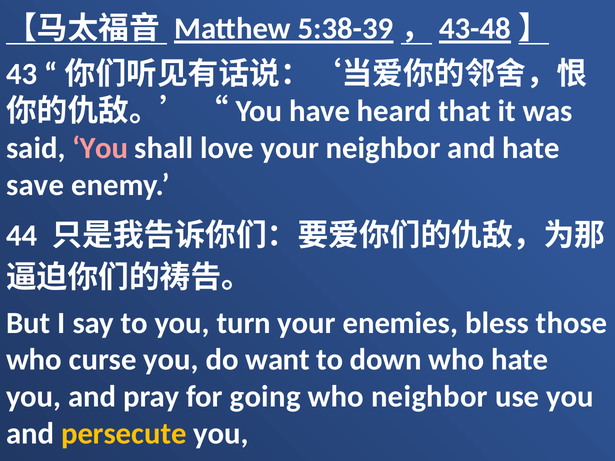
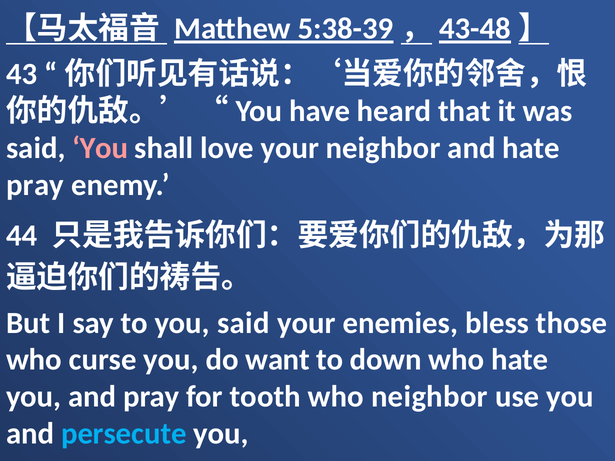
save: save -> pray (35, 185)
you turn: turn -> said (243, 323)
going: going -> tooth (265, 397)
persecute colour: yellow -> light blue (124, 434)
